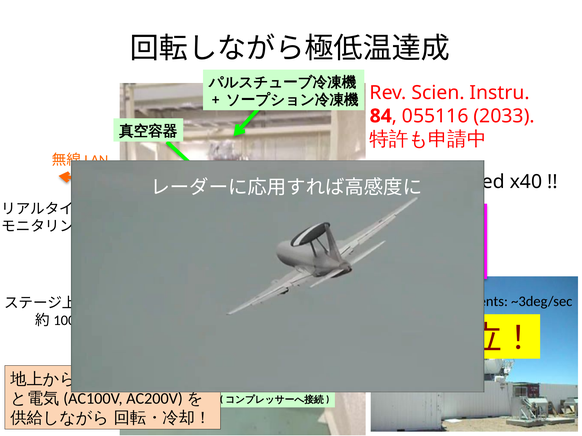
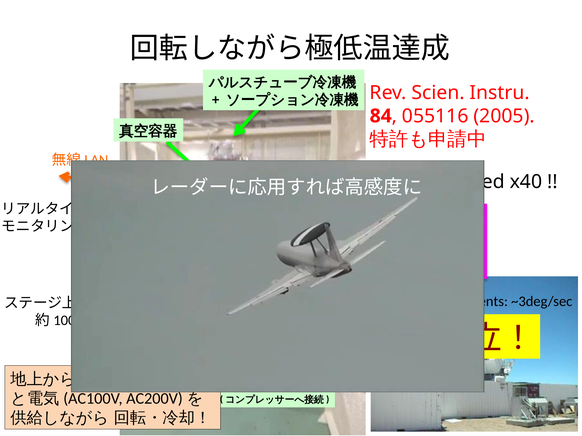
2033: 2033 -> 2005 (504, 116)
